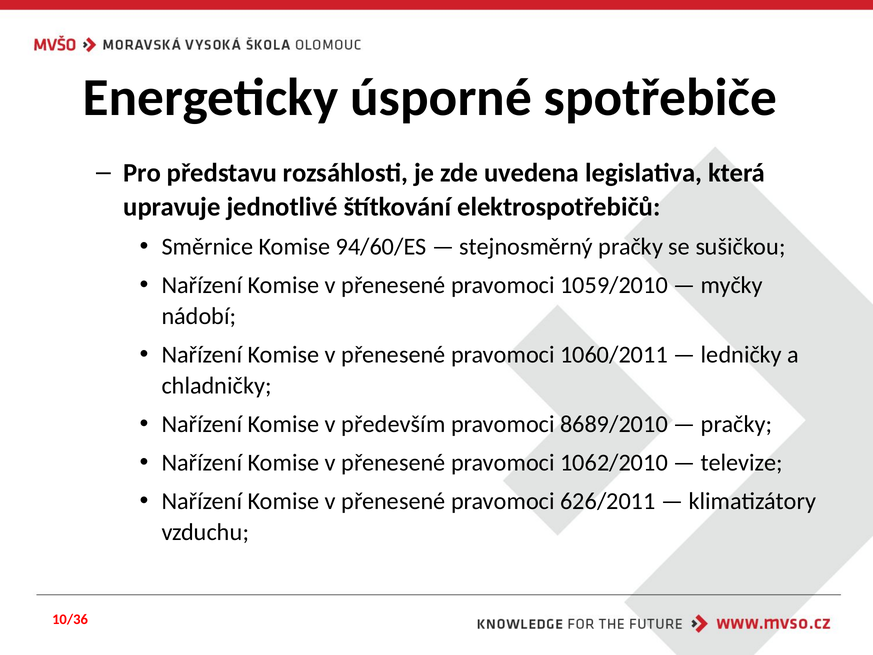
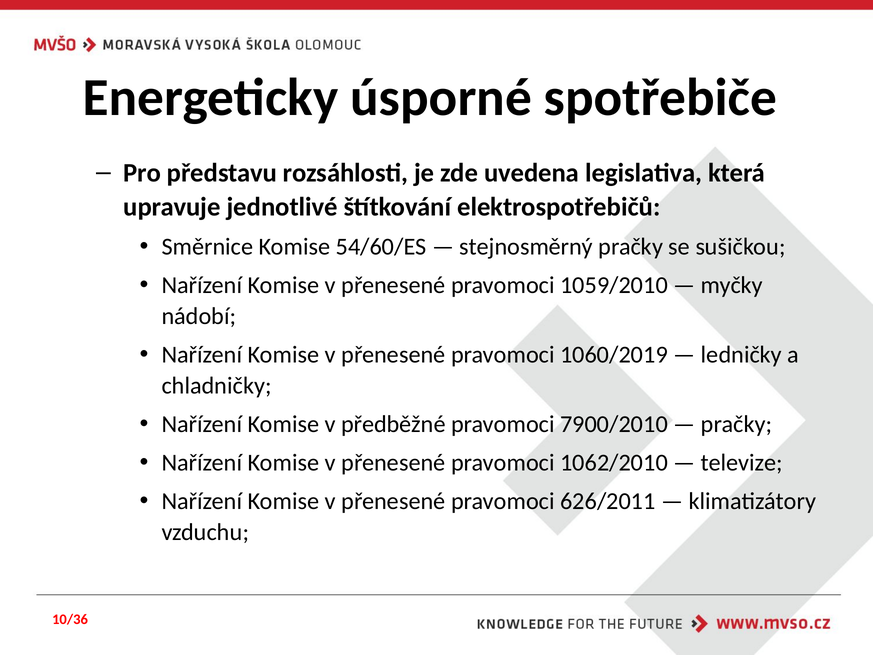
94/60/ES: 94/60/ES -> 54/60/ES (381, 247)
1060/2011: 1060/2011 -> 1060/2019 (614, 355)
především: především -> předběžné (393, 424)
8689/2010: 8689/2010 -> 7900/2010 (614, 424)
